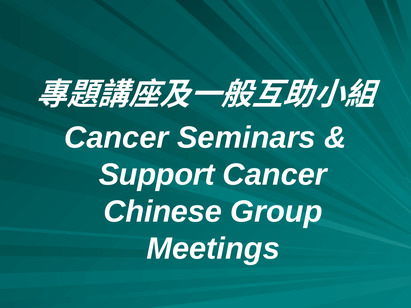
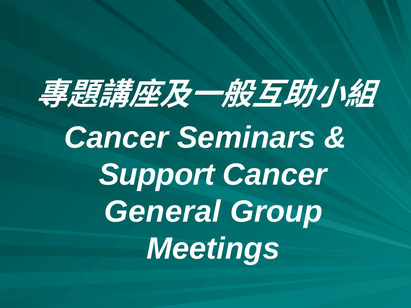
Chinese: Chinese -> General (162, 212)
